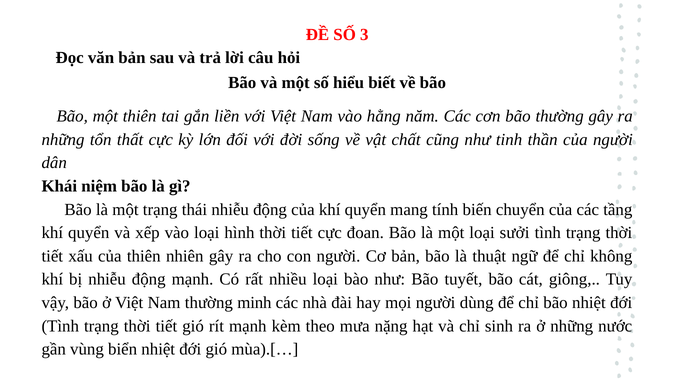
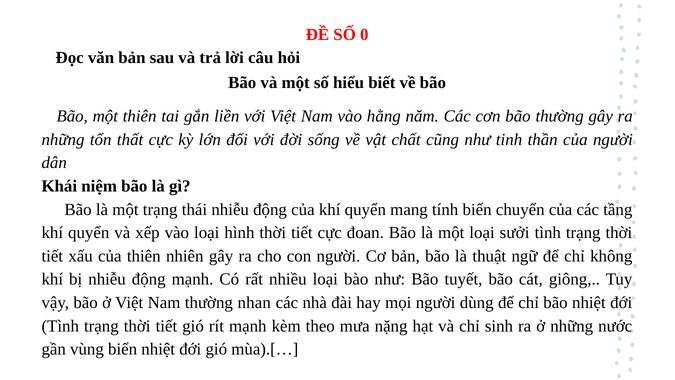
3: 3 -> 0 (364, 34)
minh: minh -> nhan (254, 302)
